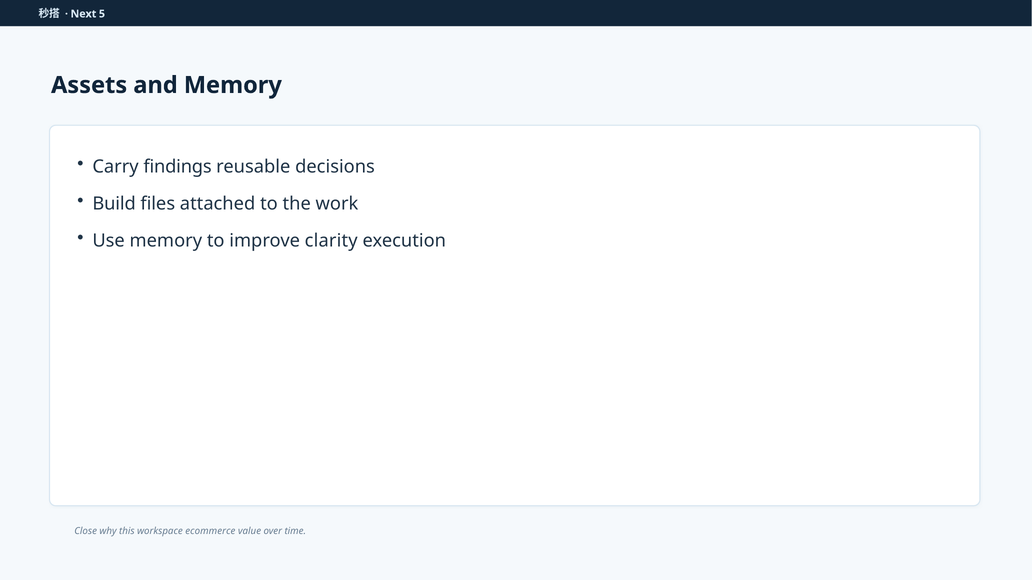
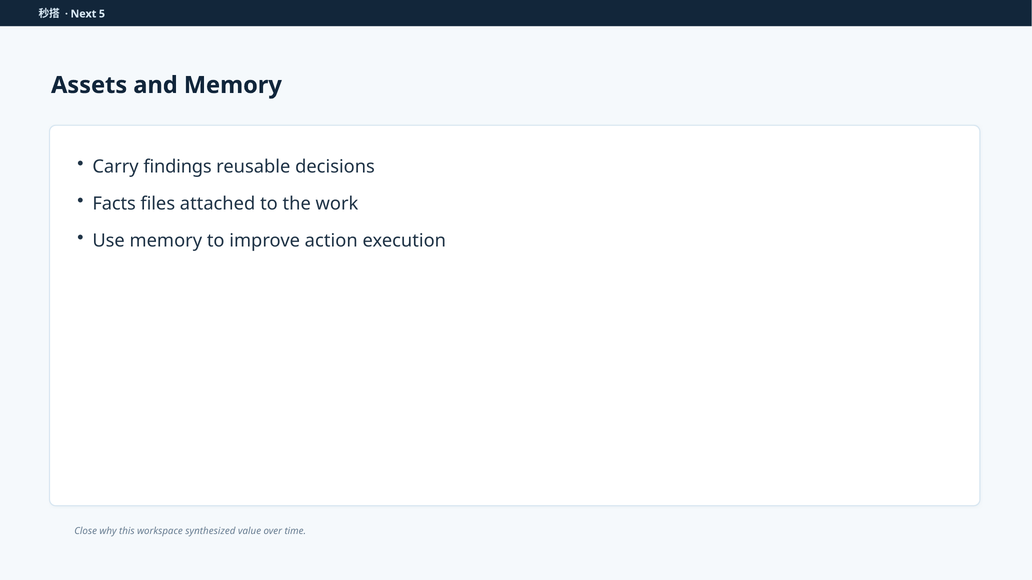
Build: Build -> Facts (114, 204)
clarity: clarity -> action (331, 241)
ecommerce: ecommerce -> synthesized (210, 532)
